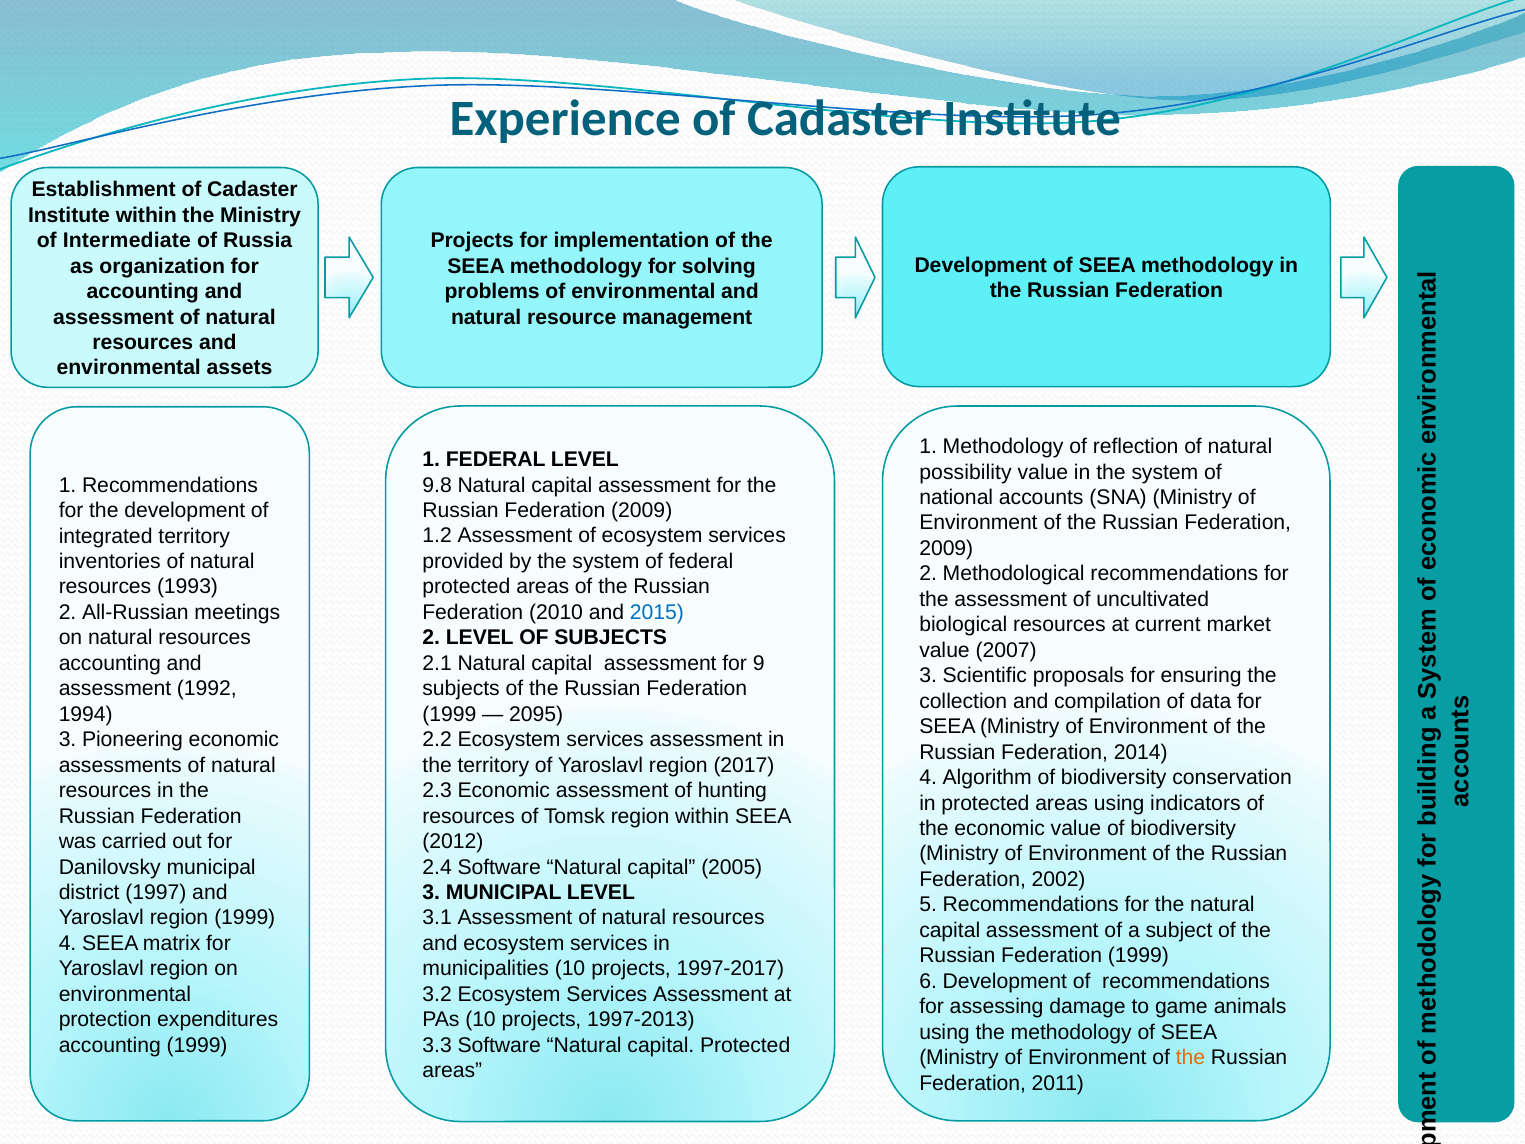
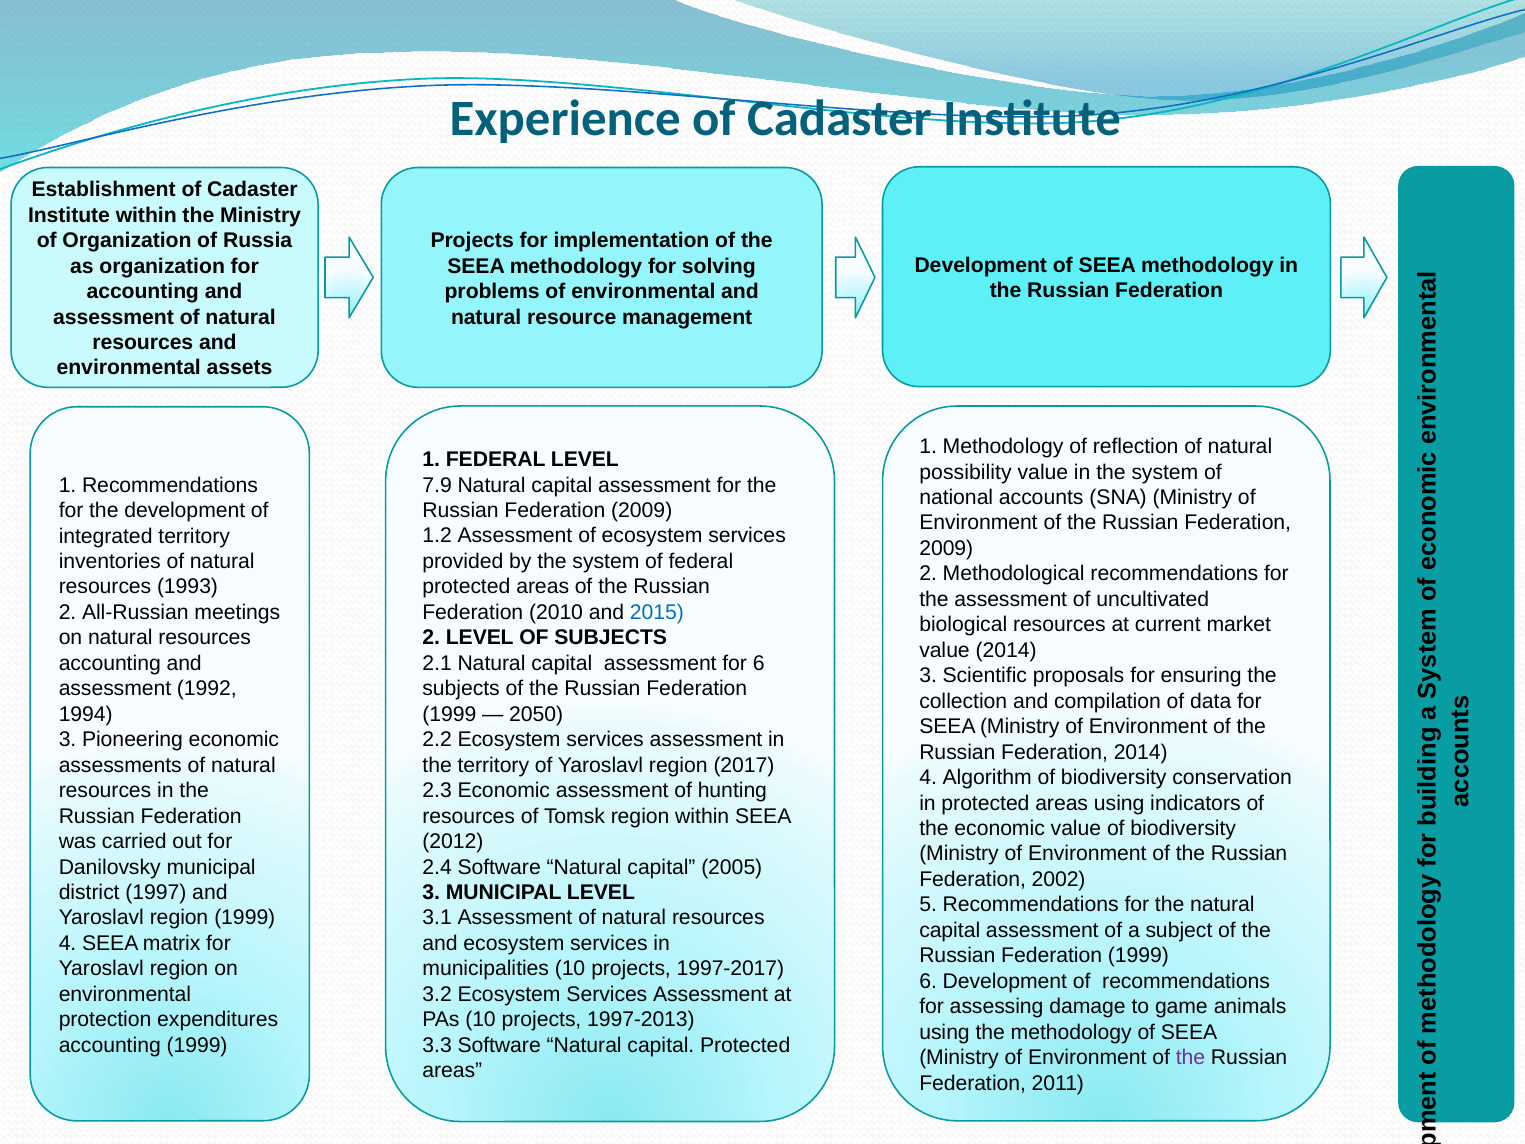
of Intermediate: Intermediate -> Organization (127, 241)
9.8: 9.8 -> 7.9 (437, 485)
value 2007: 2007 -> 2014 (1006, 650)
for 9: 9 -> 6 (759, 663)
2095: 2095 -> 2050 (536, 714)
the colour: orange -> purple (1190, 1057)
